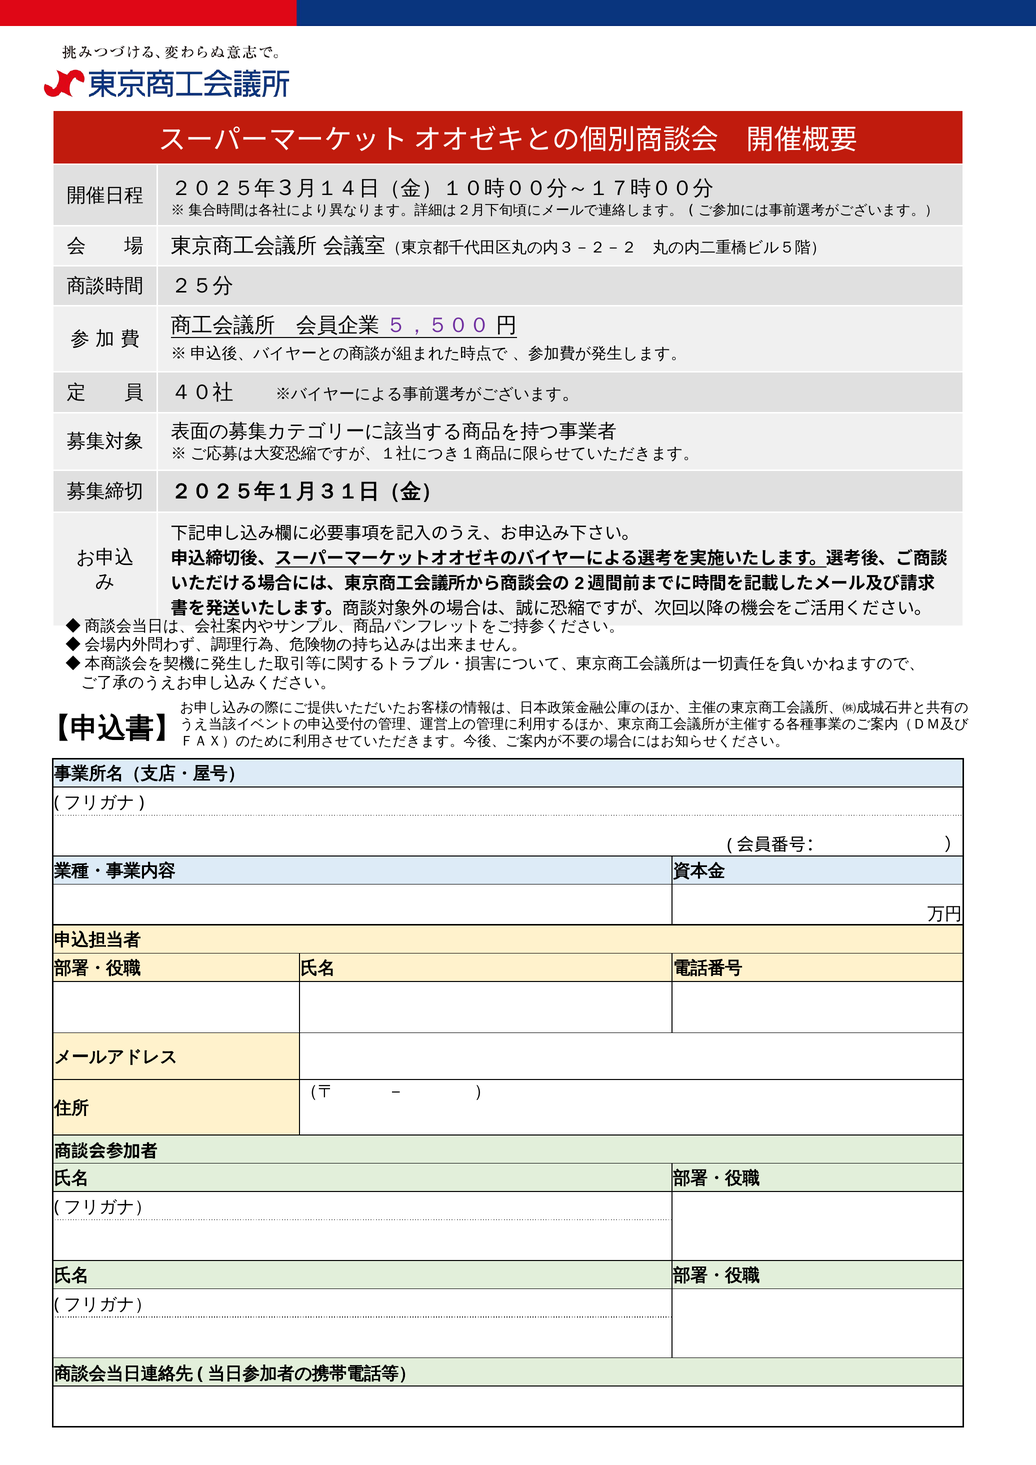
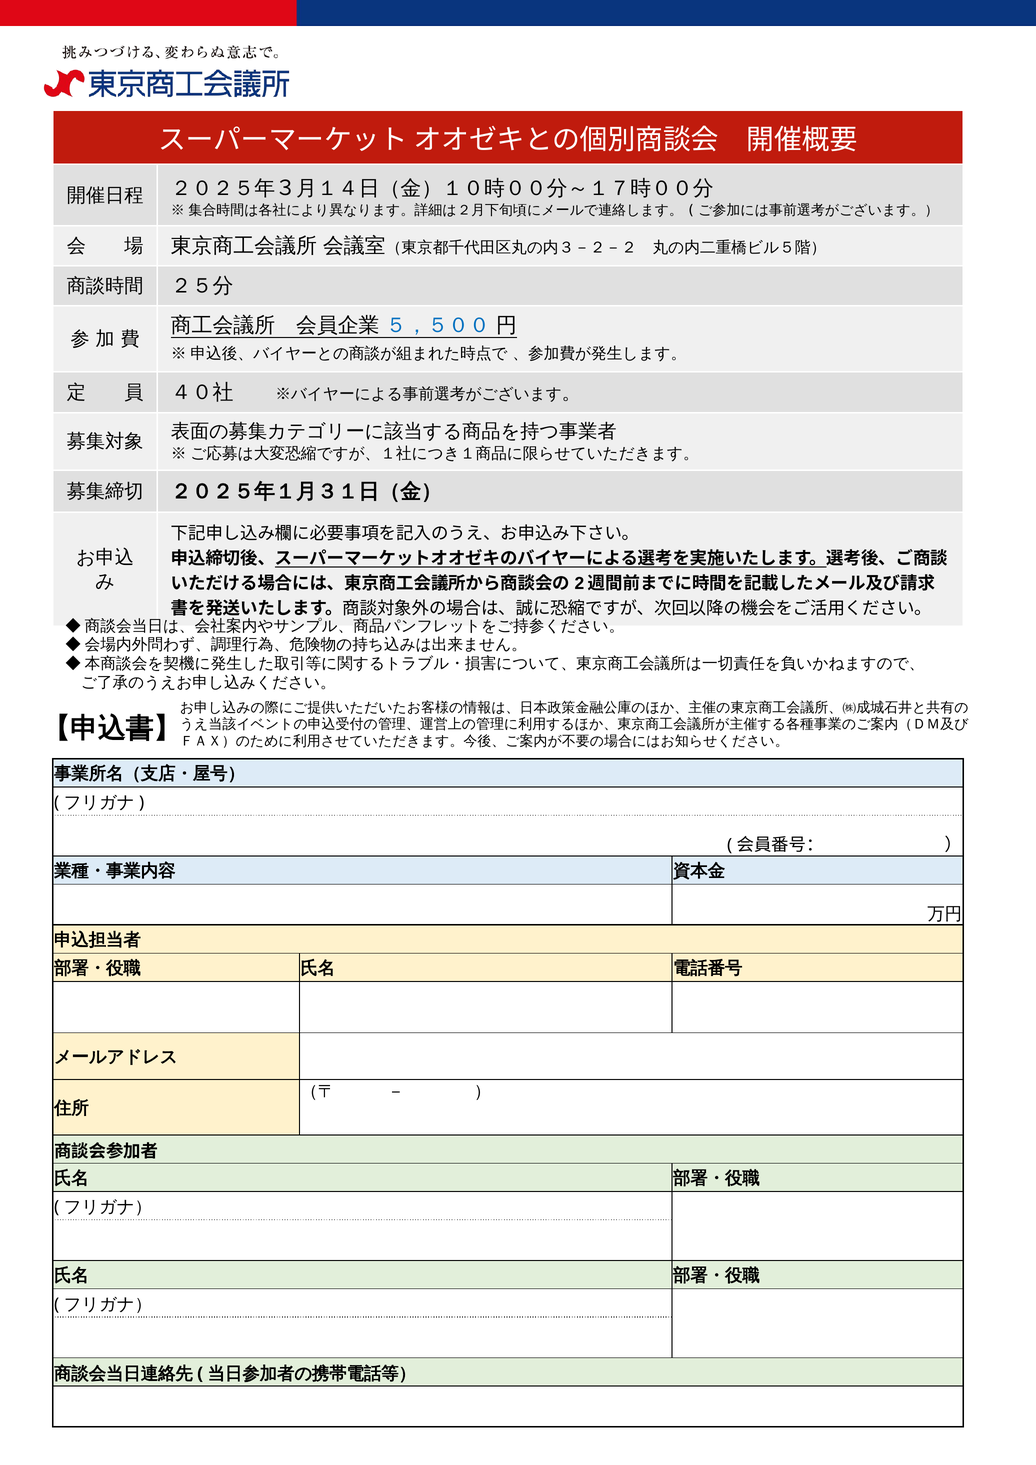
５，５００ colour: purple -> blue (438, 326)
